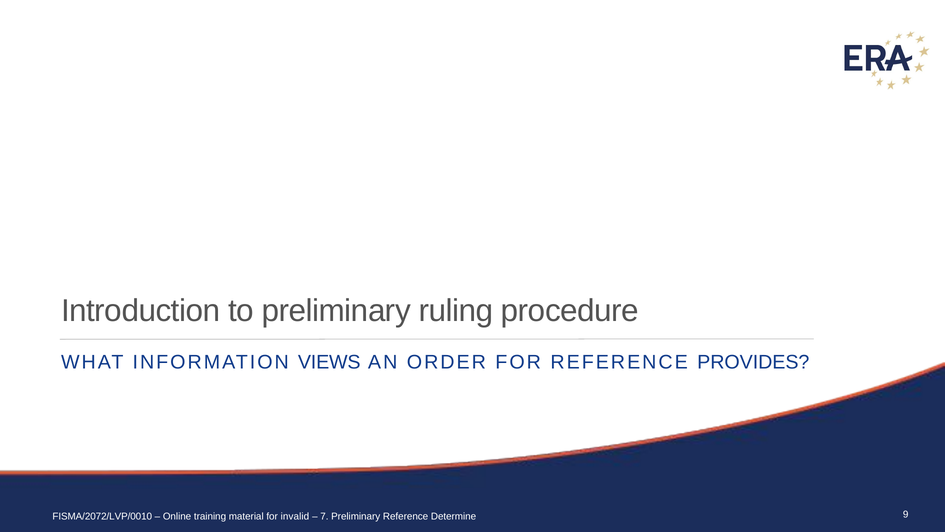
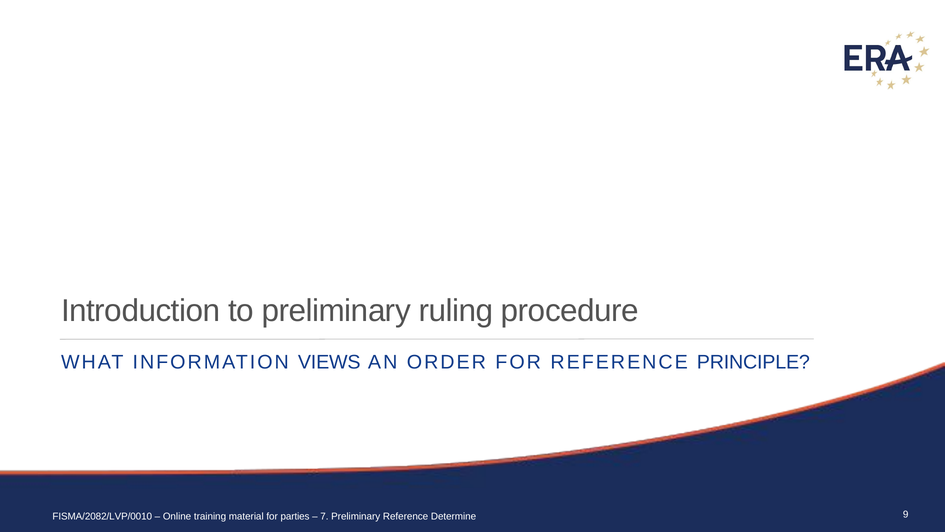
PROVIDES: PROVIDES -> PRINCIPLE (753, 362)
FISMA/2072/LVP/0010: FISMA/2072/LVP/0010 -> FISMA/2082/LVP/0010 (102, 516)
invalid: invalid -> parties (295, 516)
